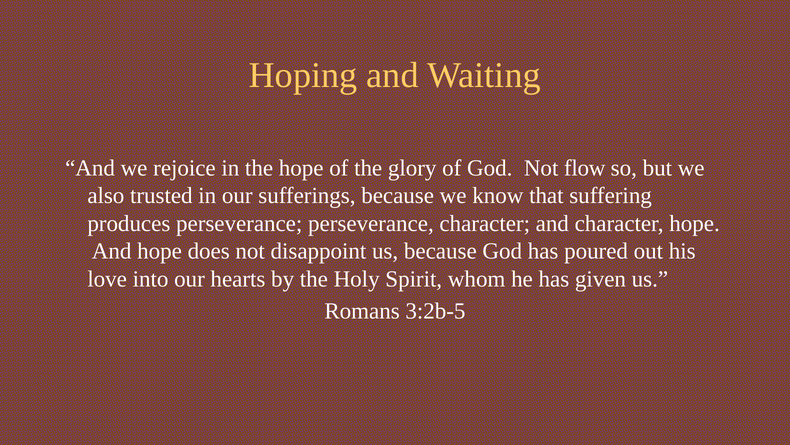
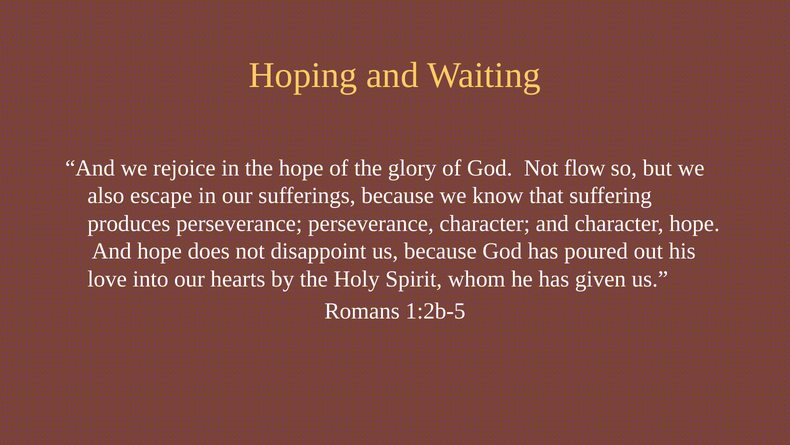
trusted: trusted -> escape (161, 196)
3:2b-5: 3:2b-5 -> 1:2b-5 (435, 311)
